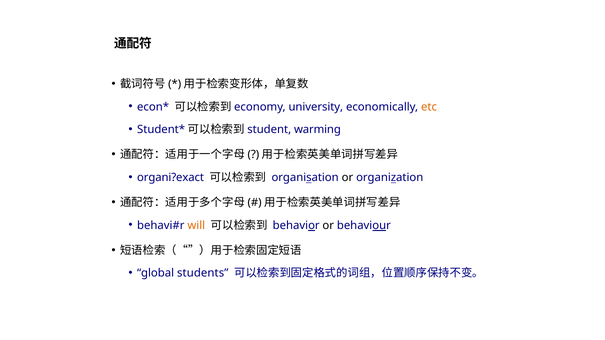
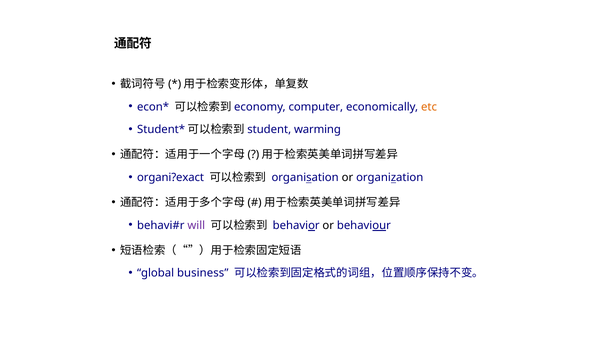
university: university -> computer (316, 107)
will colour: orange -> purple (196, 226)
students: students -> business (203, 273)
